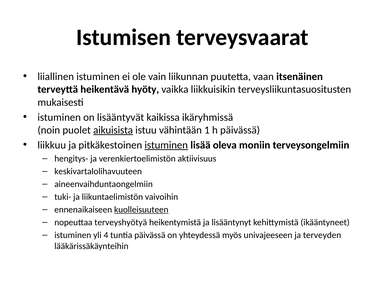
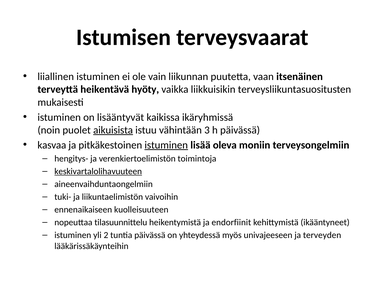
1: 1 -> 3 (207, 130)
liikkuu: liikkuu -> kasvaa (52, 145)
aktiivisuus: aktiivisuus -> toimintoja (197, 159)
keskivartalolihavuuteen underline: none -> present (98, 171)
kuolleisuuteen underline: present -> none (141, 209)
terveyshyötyä: terveyshyötyä -> tilasuunnittelu (121, 222)
lisääntynyt: lisääntynyt -> endorfiinit (231, 222)
4: 4 -> 2 (106, 235)
